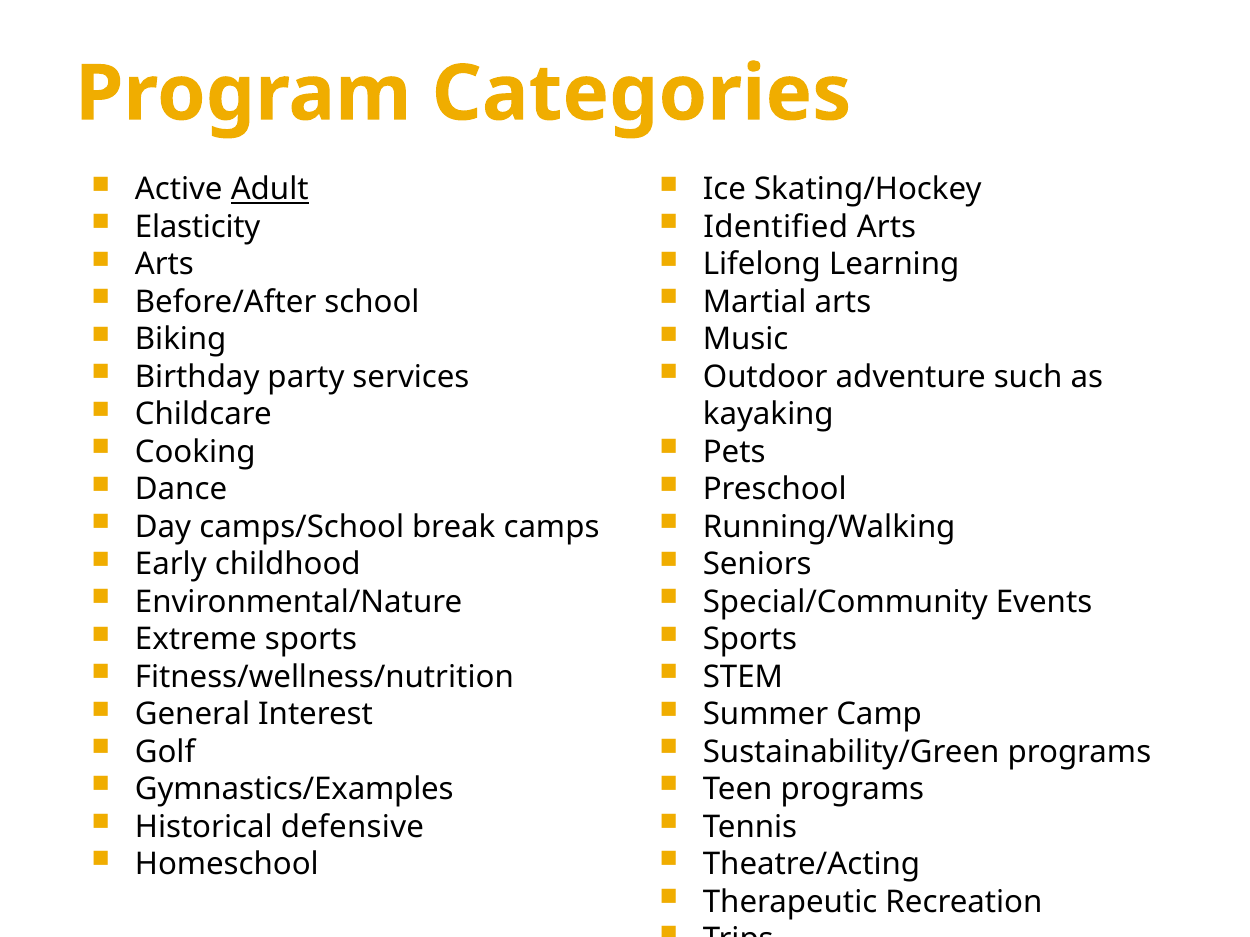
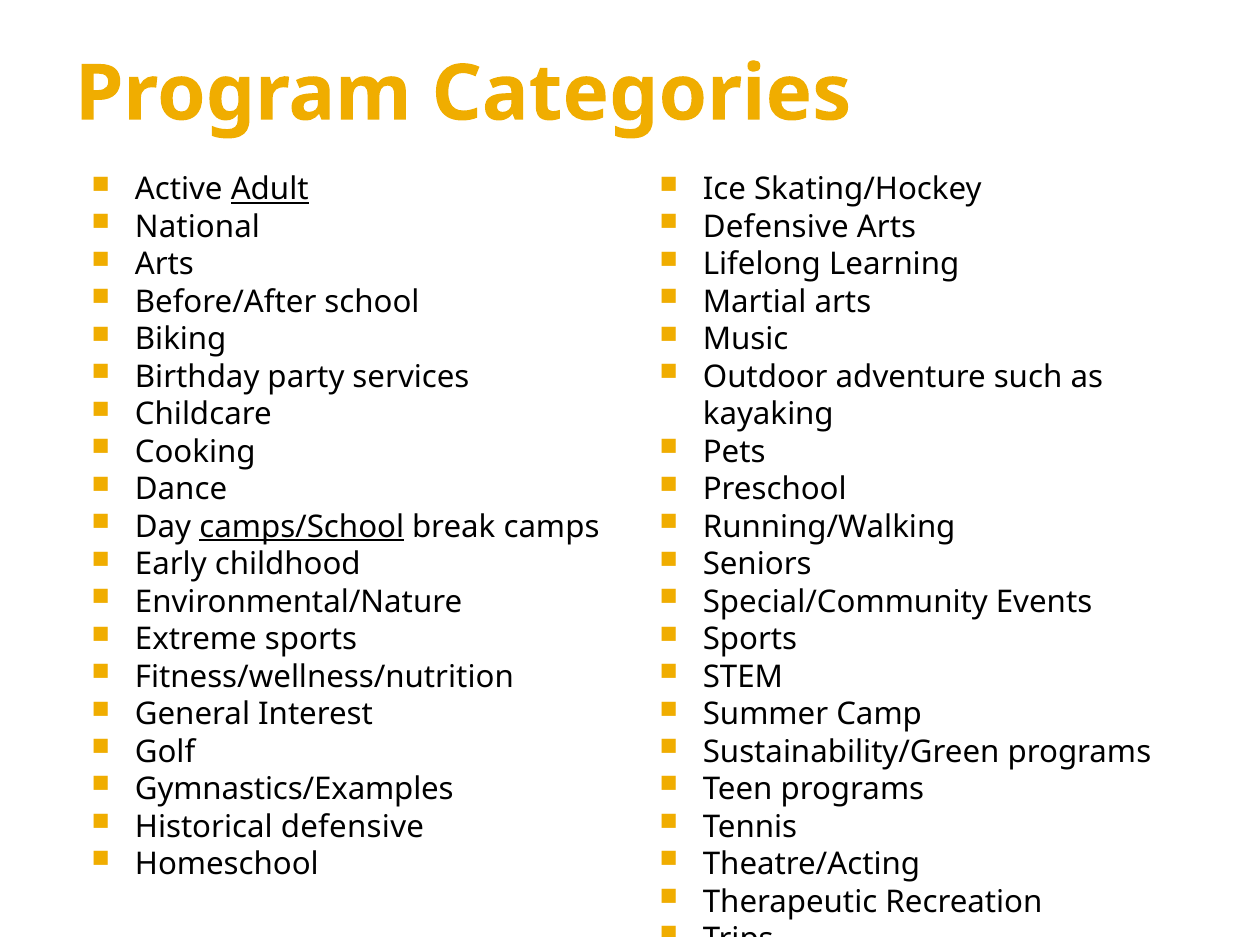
Elasticity: Elasticity -> National (198, 227)
Identified: Identified -> Defensive (776, 227)
camps/School underline: none -> present (302, 527)
